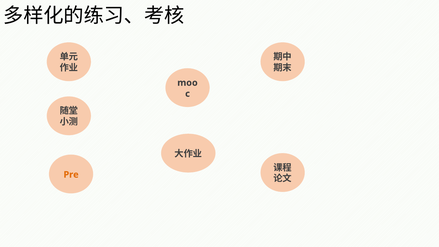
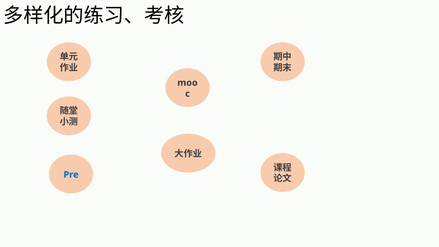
Pre colour: orange -> blue (71, 175)
